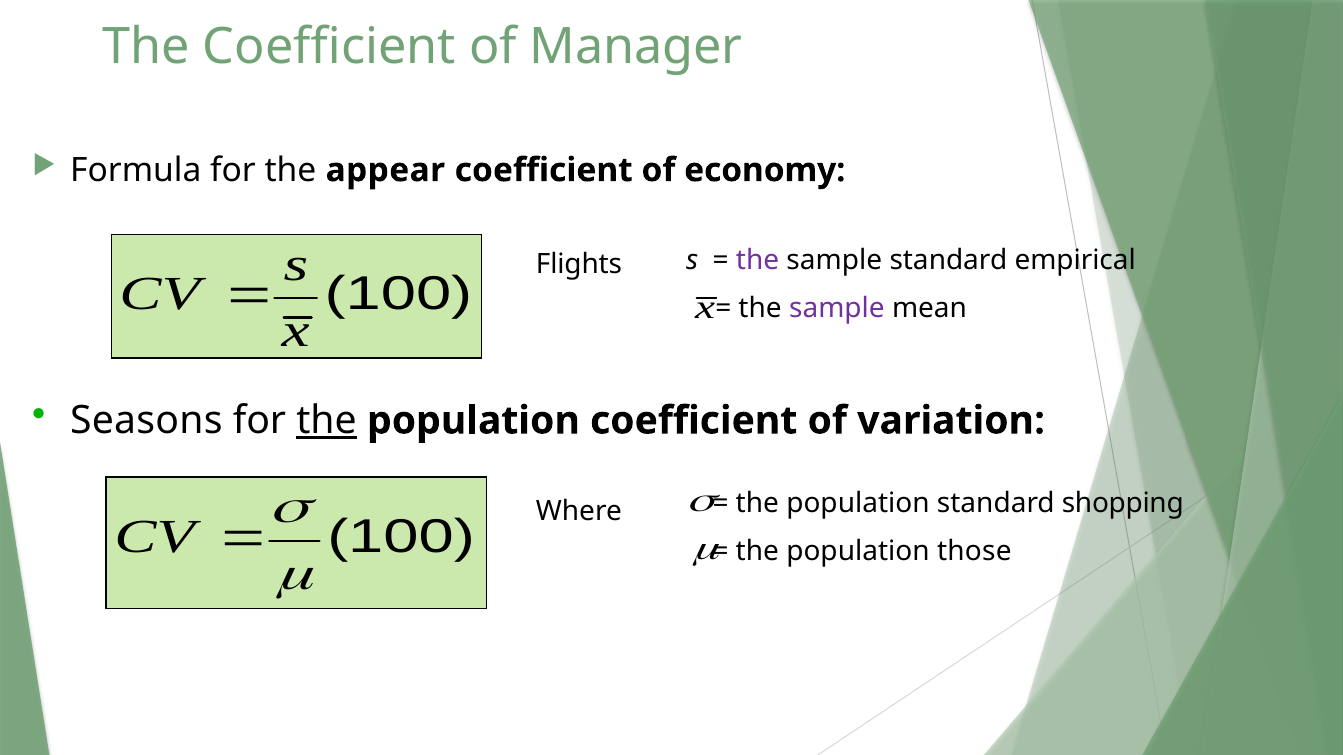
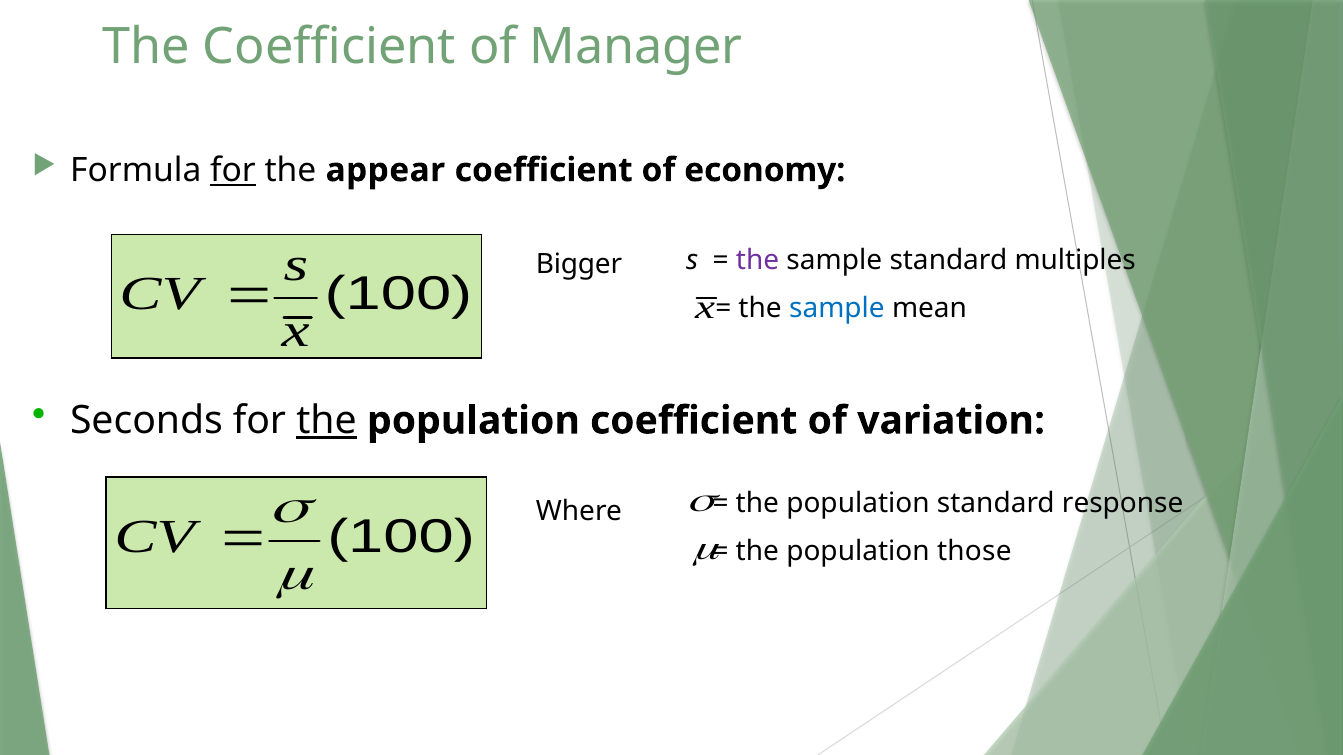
for underline: none -> present (233, 170)
Flights: Flights -> Bigger (579, 264)
empirical: empirical -> multiples (1075, 261)
sample colour: purple -> blue (837, 308)
Seasons: Seasons -> Seconds (146, 421)
shopping: shopping -> response (1123, 504)
